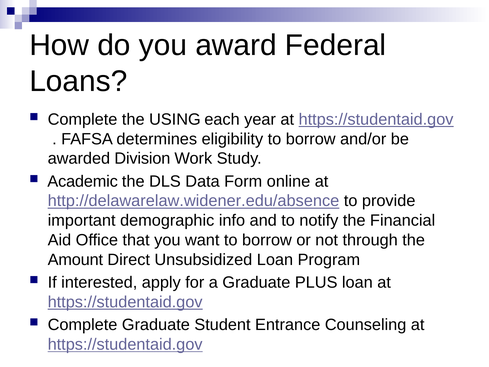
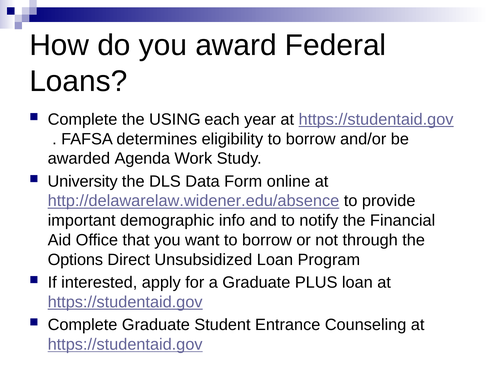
Division: Division -> Agenda (142, 158)
Academic: Academic -> University (83, 181)
Amount: Amount -> Options (75, 259)
